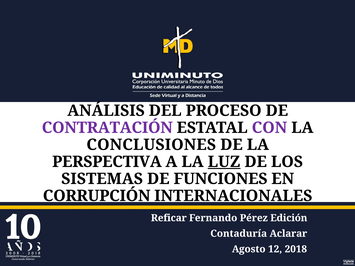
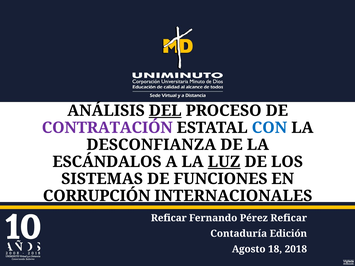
DEL underline: none -> present (165, 111)
CON colour: purple -> blue (269, 128)
CONCLUSIONES: CONCLUSIONES -> DESCONFIANZA (151, 145)
PERSPECTIVA: PERSPECTIVA -> ESCÁNDALOS (107, 162)
Pérez Edición: Edición -> Reficar (289, 218)
Aclarar: Aclarar -> Edición (288, 234)
12: 12 -> 18 (275, 249)
